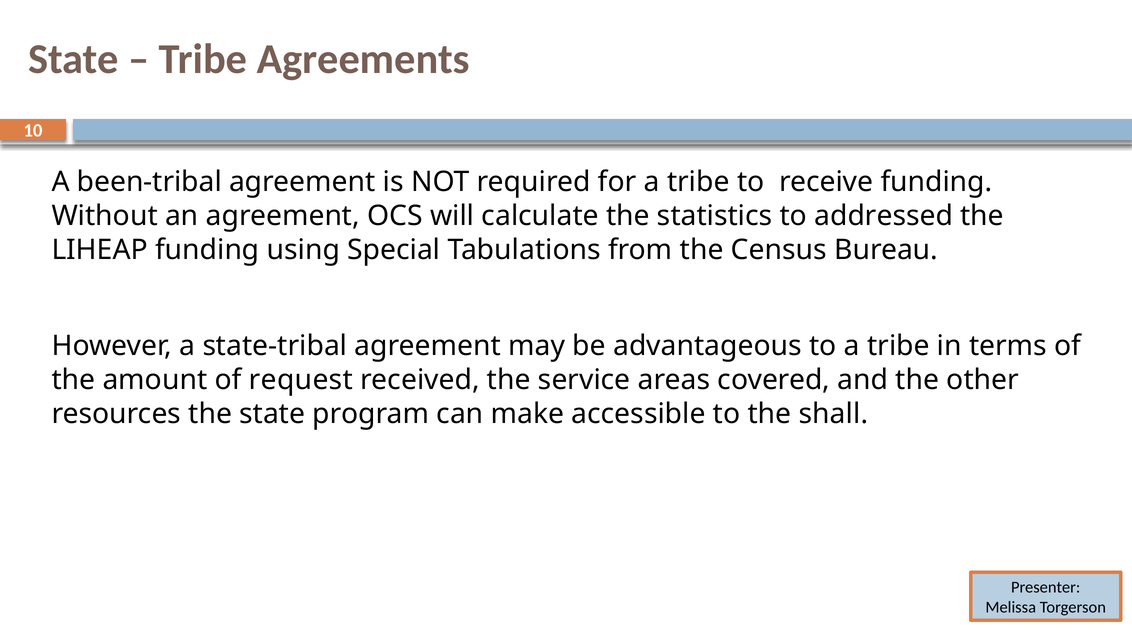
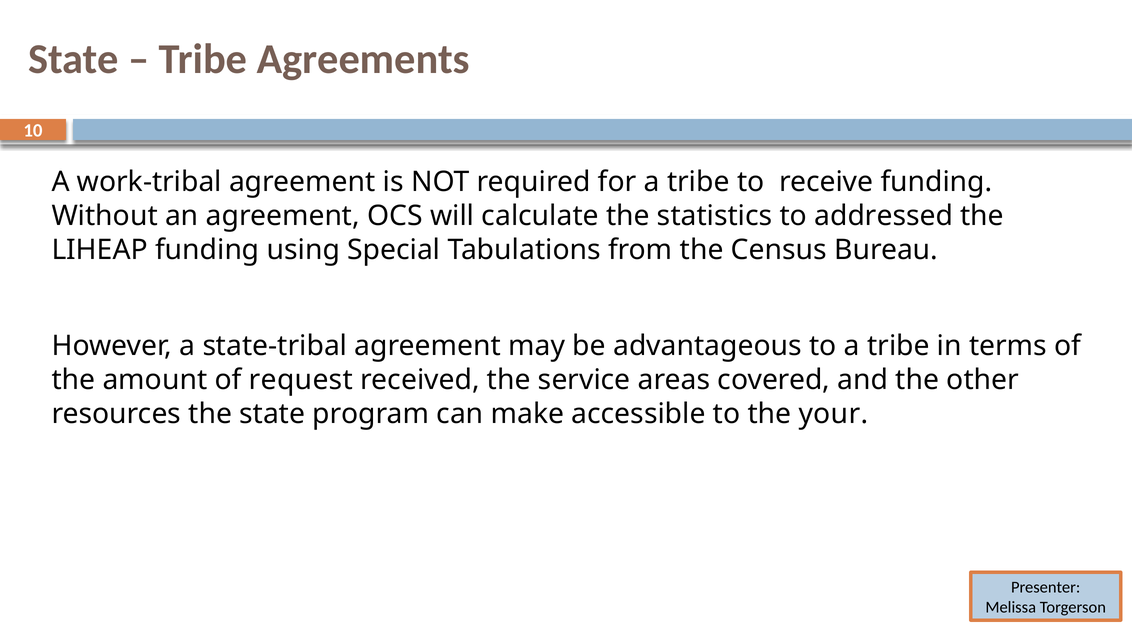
been-tribal: been-tribal -> work-tribal (149, 182)
shall: shall -> your (833, 414)
